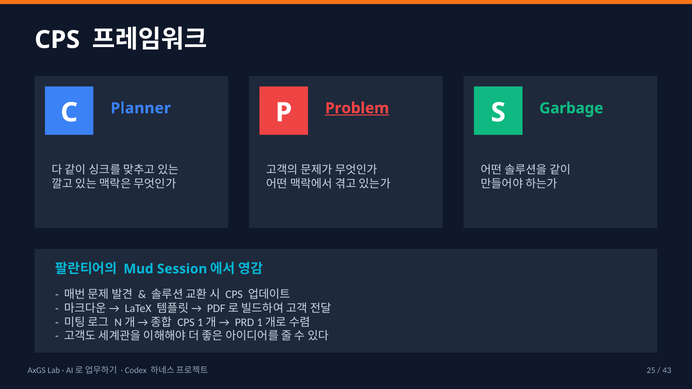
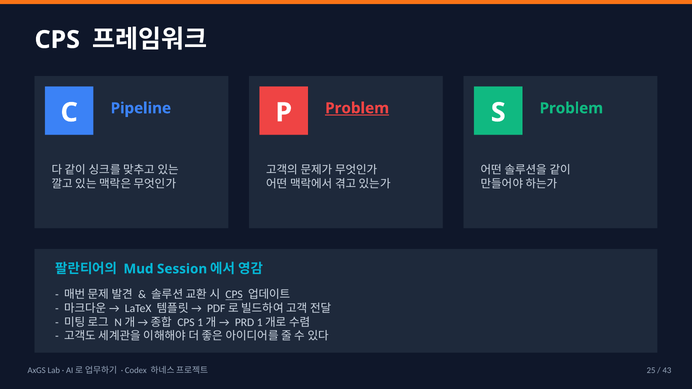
Planner: Planner -> Pipeline (141, 108)
S Garbage: Garbage -> Problem (571, 108)
CPS underline: none -> present (234, 295)
